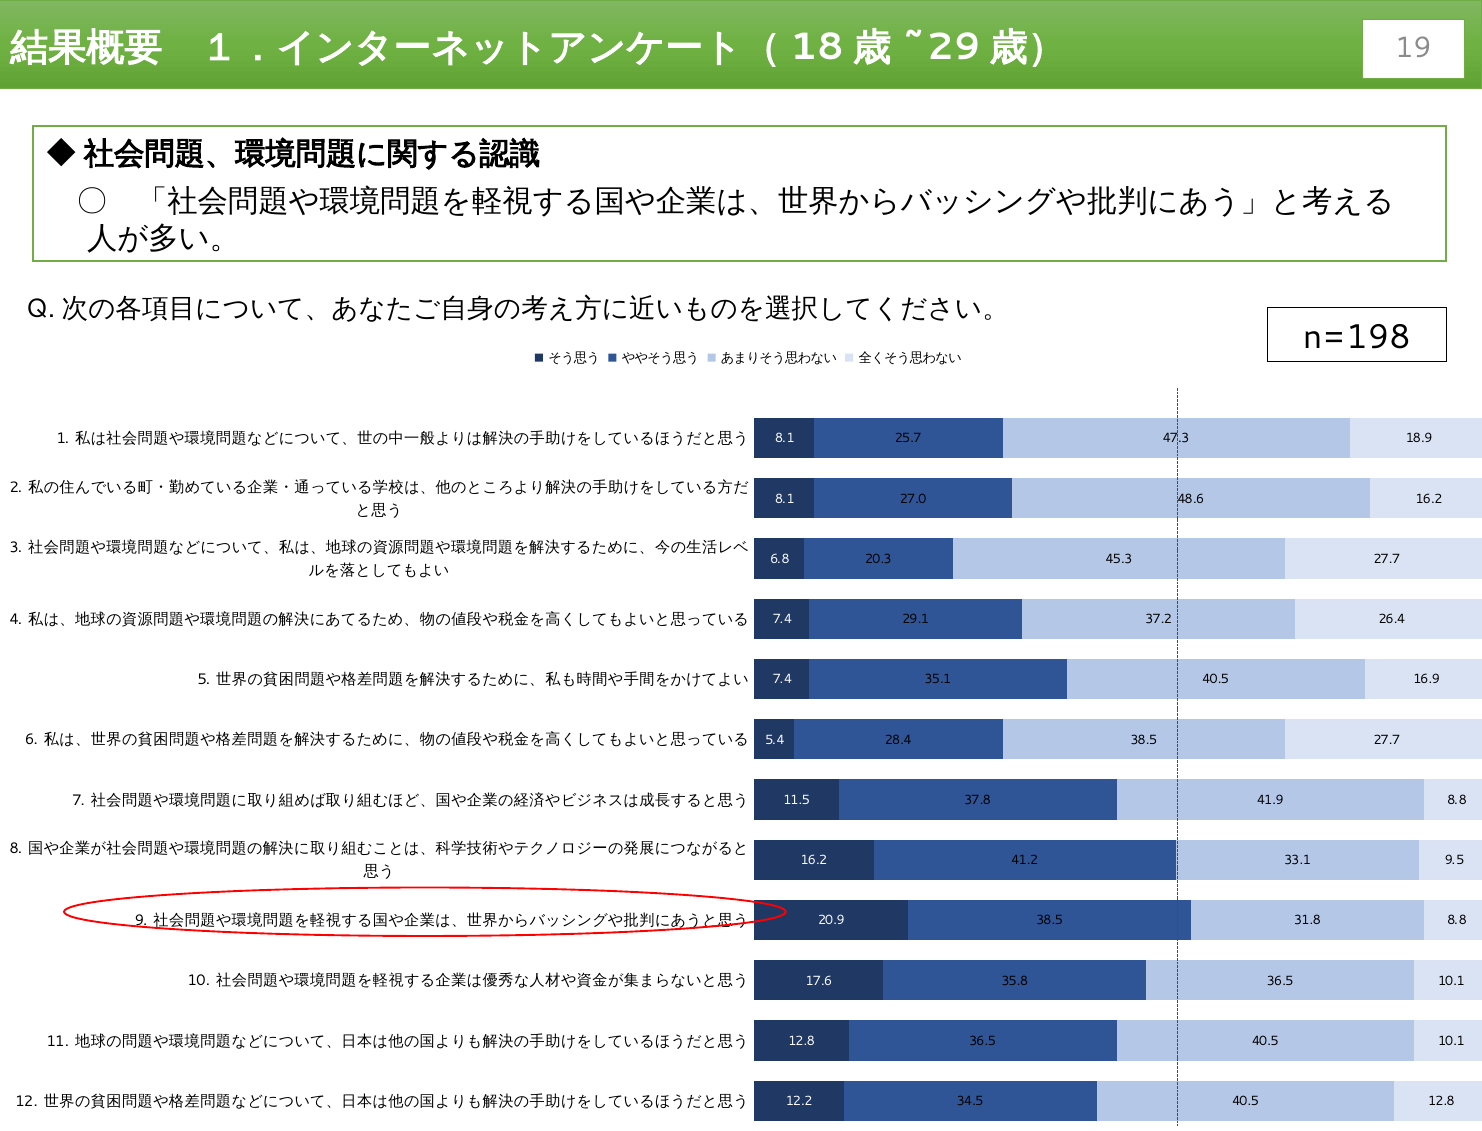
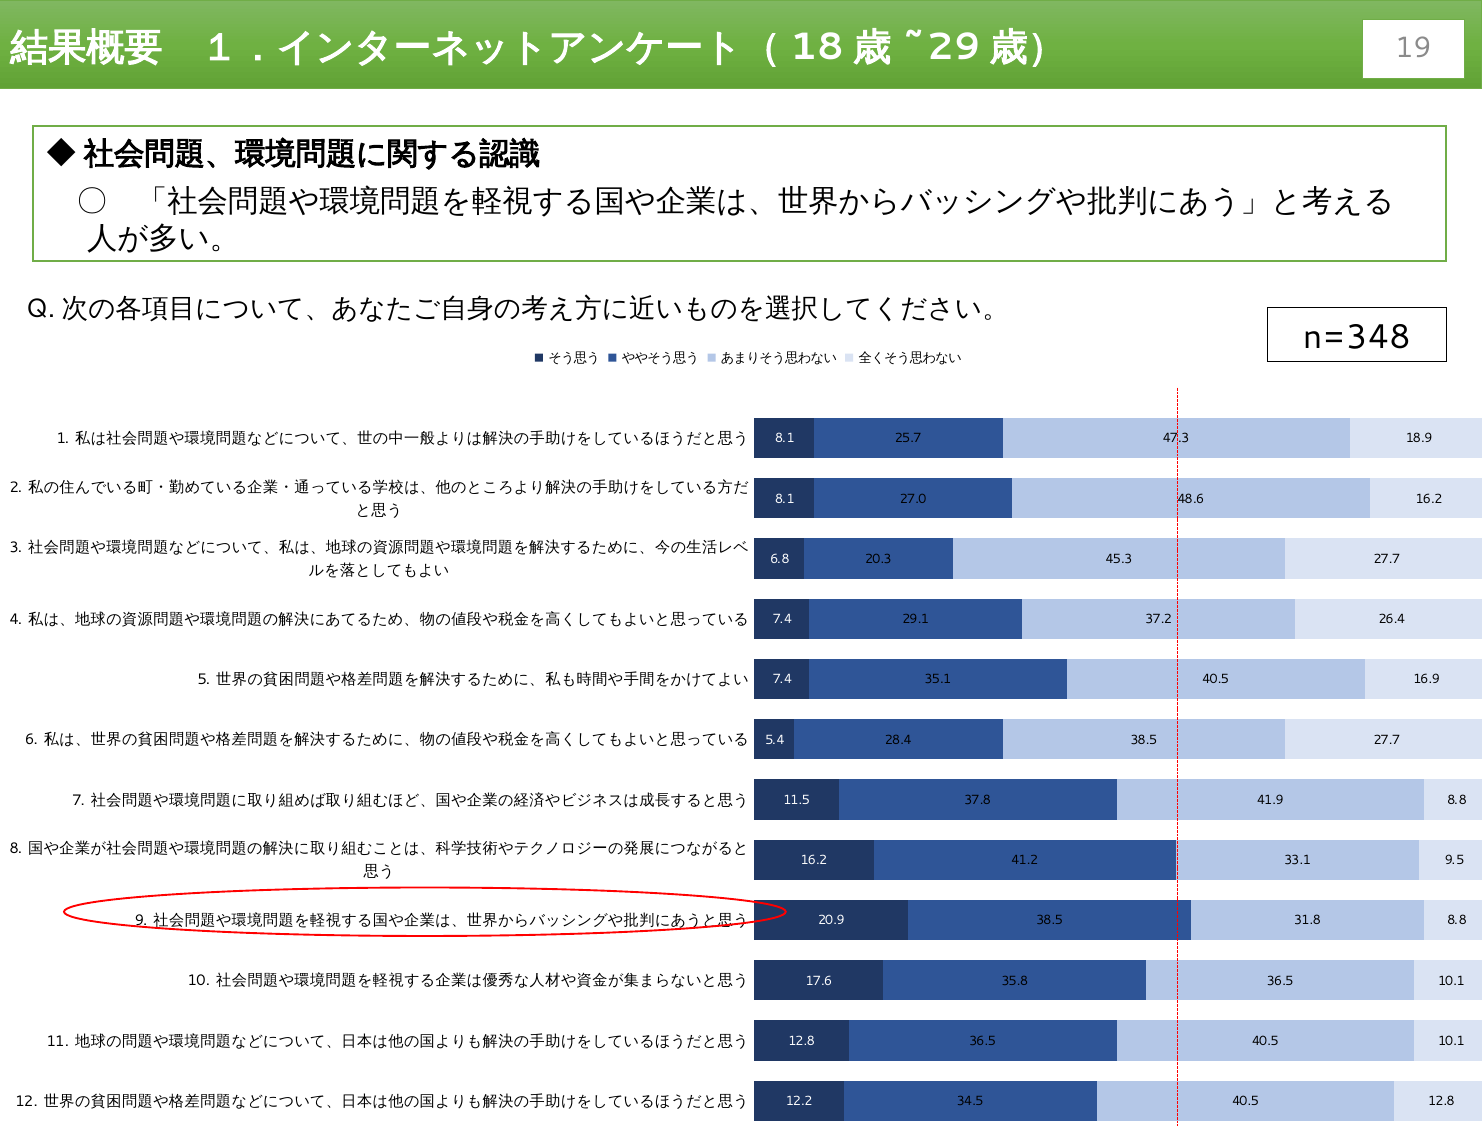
n=198: n=198 -> n=348 (1357, 337)
